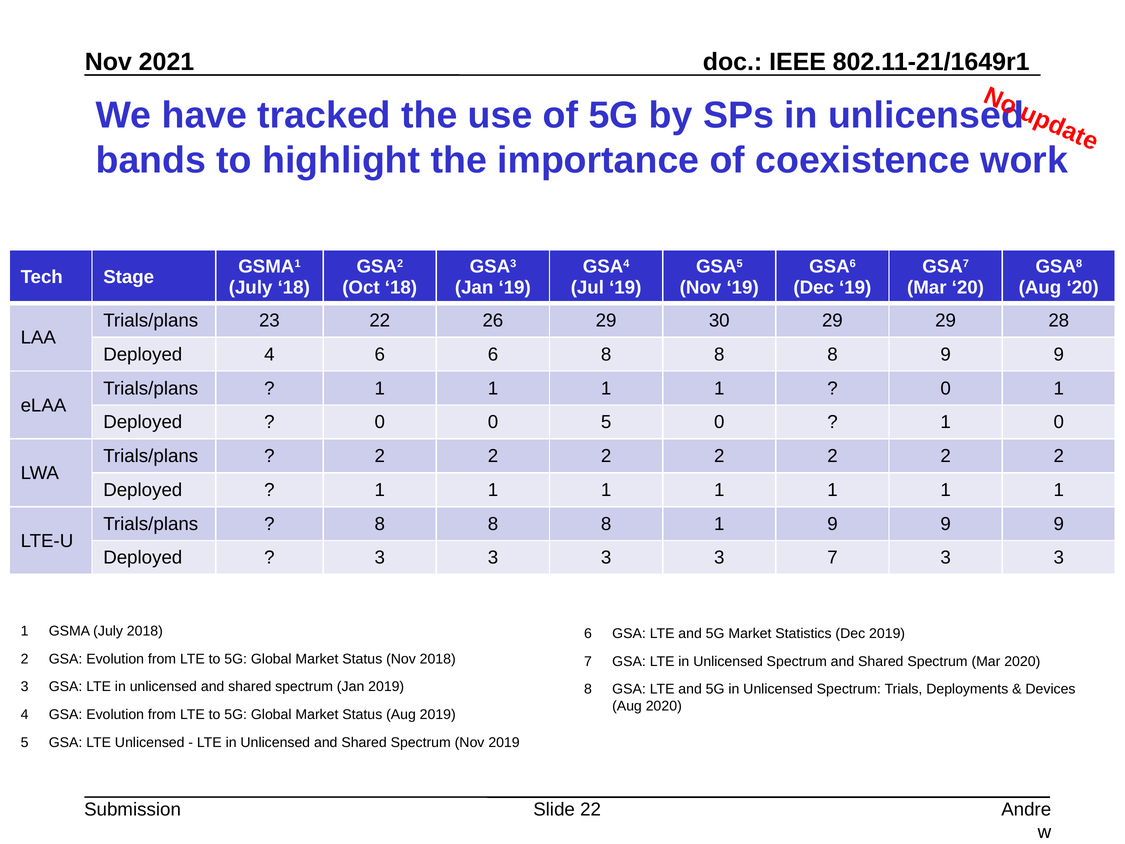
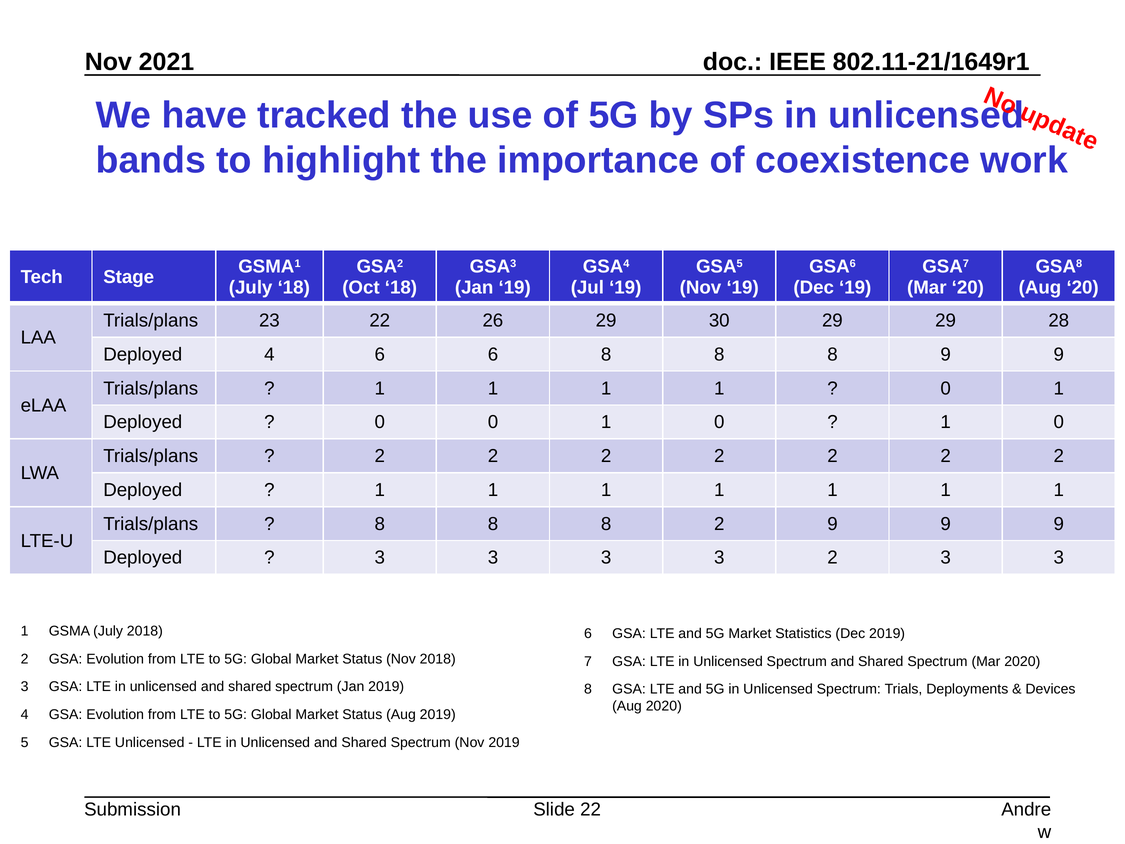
0 0 5: 5 -> 1 (606, 422)
8 1: 1 -> 2 (719, 524)
3 7: 7 -> 2 (832, 558)
